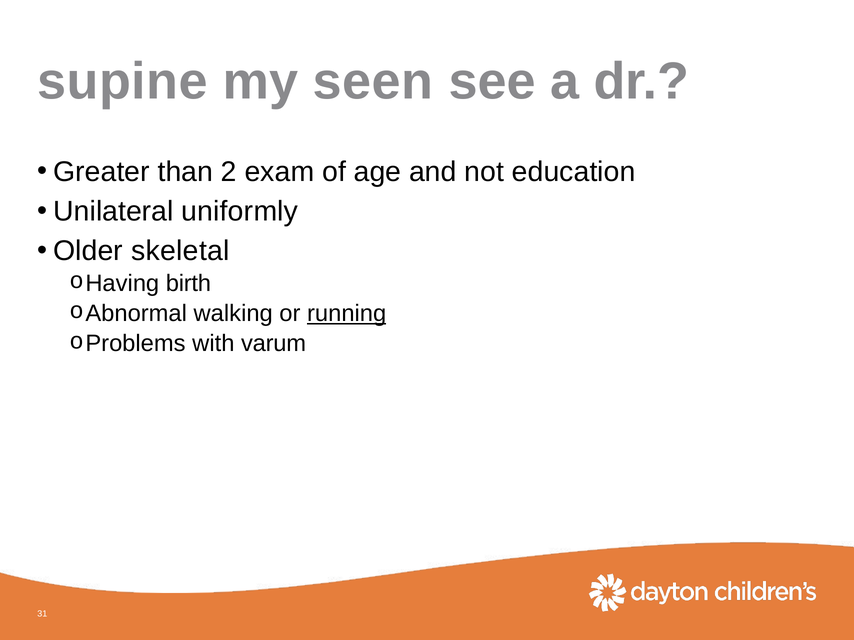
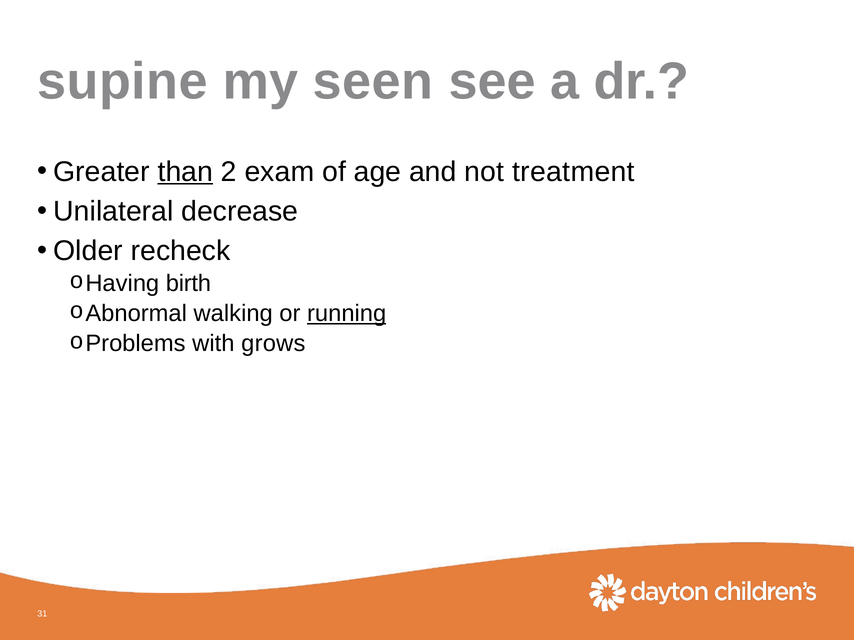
than underline: none -> present (185, 172)
education: education -> treatment (574, 172)
uniformly: uniformly -> decrease (240, 211)
skeletal: skeletal -> recheck (181, 251)
varum: varum -> grows (273, 344)
